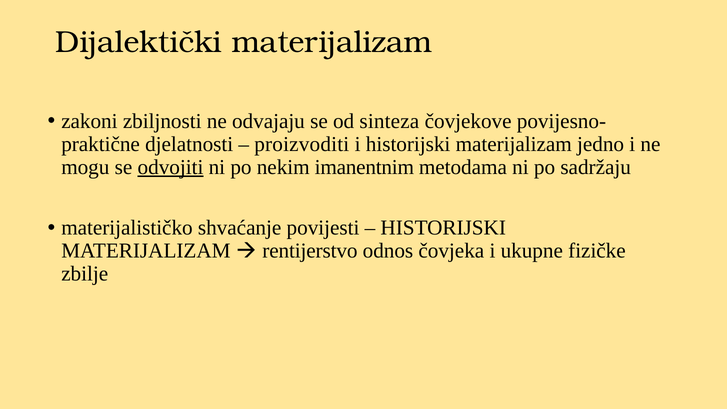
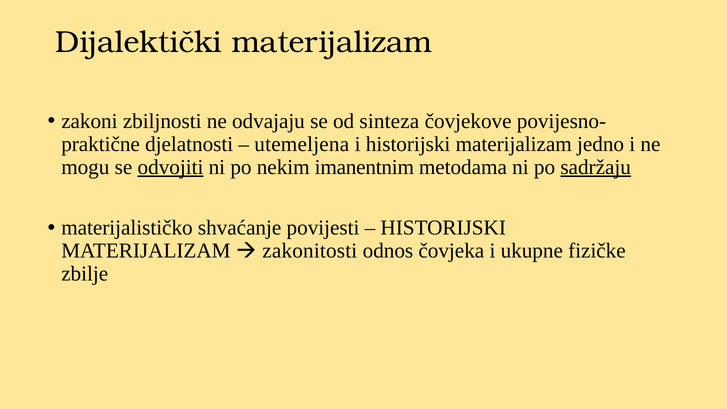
proizvoditi: proizvoditi -> utemeljena (302, 144)
sadržaju underline: none -> present (596, 167)
rentijerstvo: rentijerstvo -> zakonitosti (310, 251)
